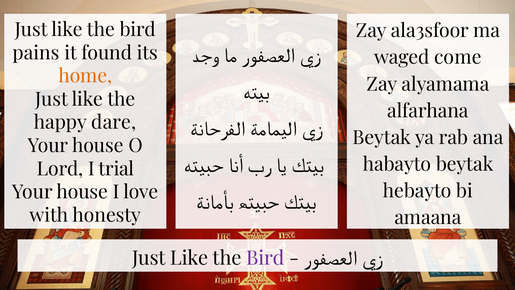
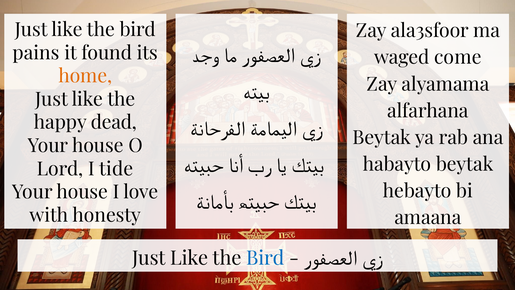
dare: dare -> dead (114, 122)
trial: trial -> tide (116, 169)
Bird colour: purple -> blue (265, 258)
